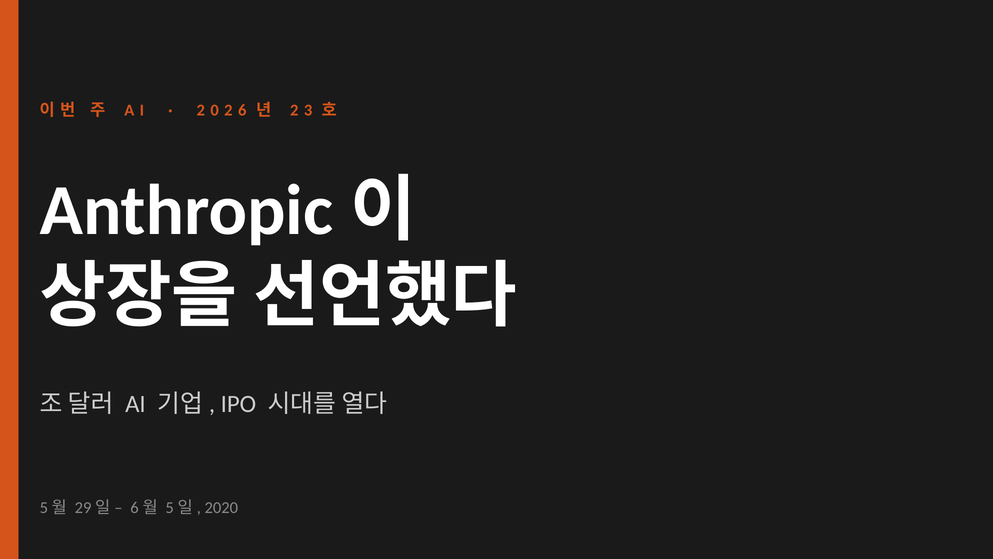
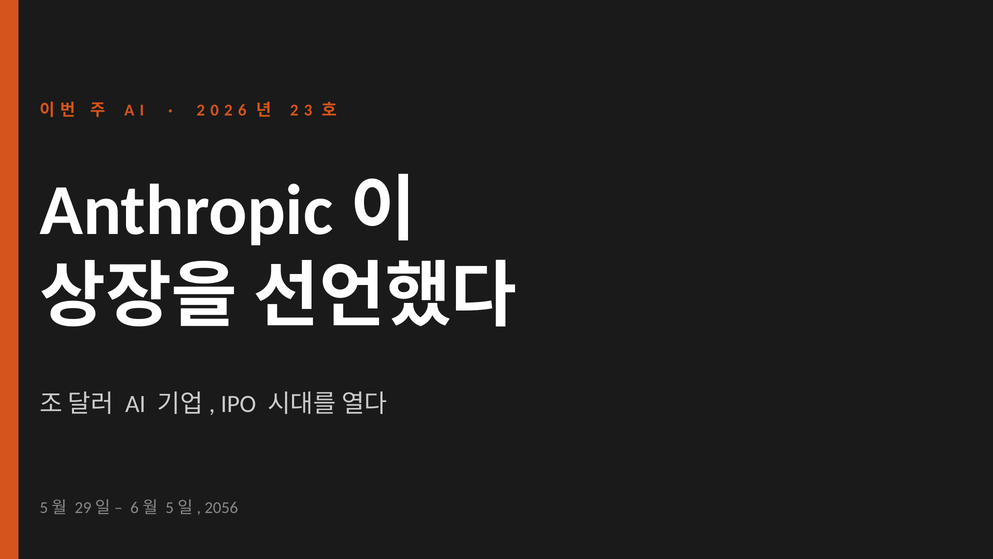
2020: 2020 -> 2056 (221, 508)
